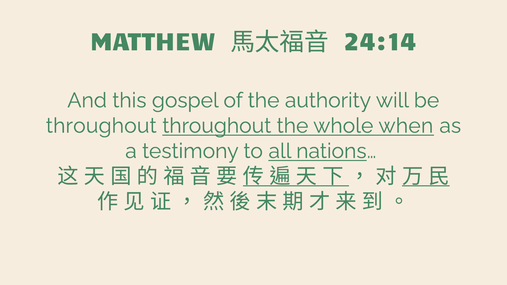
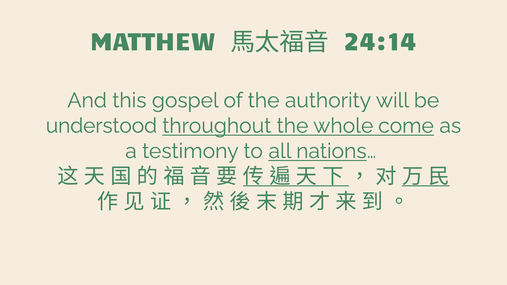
throughout: throughout -> understood (101, 126)
when: when -> come (406, 126)
